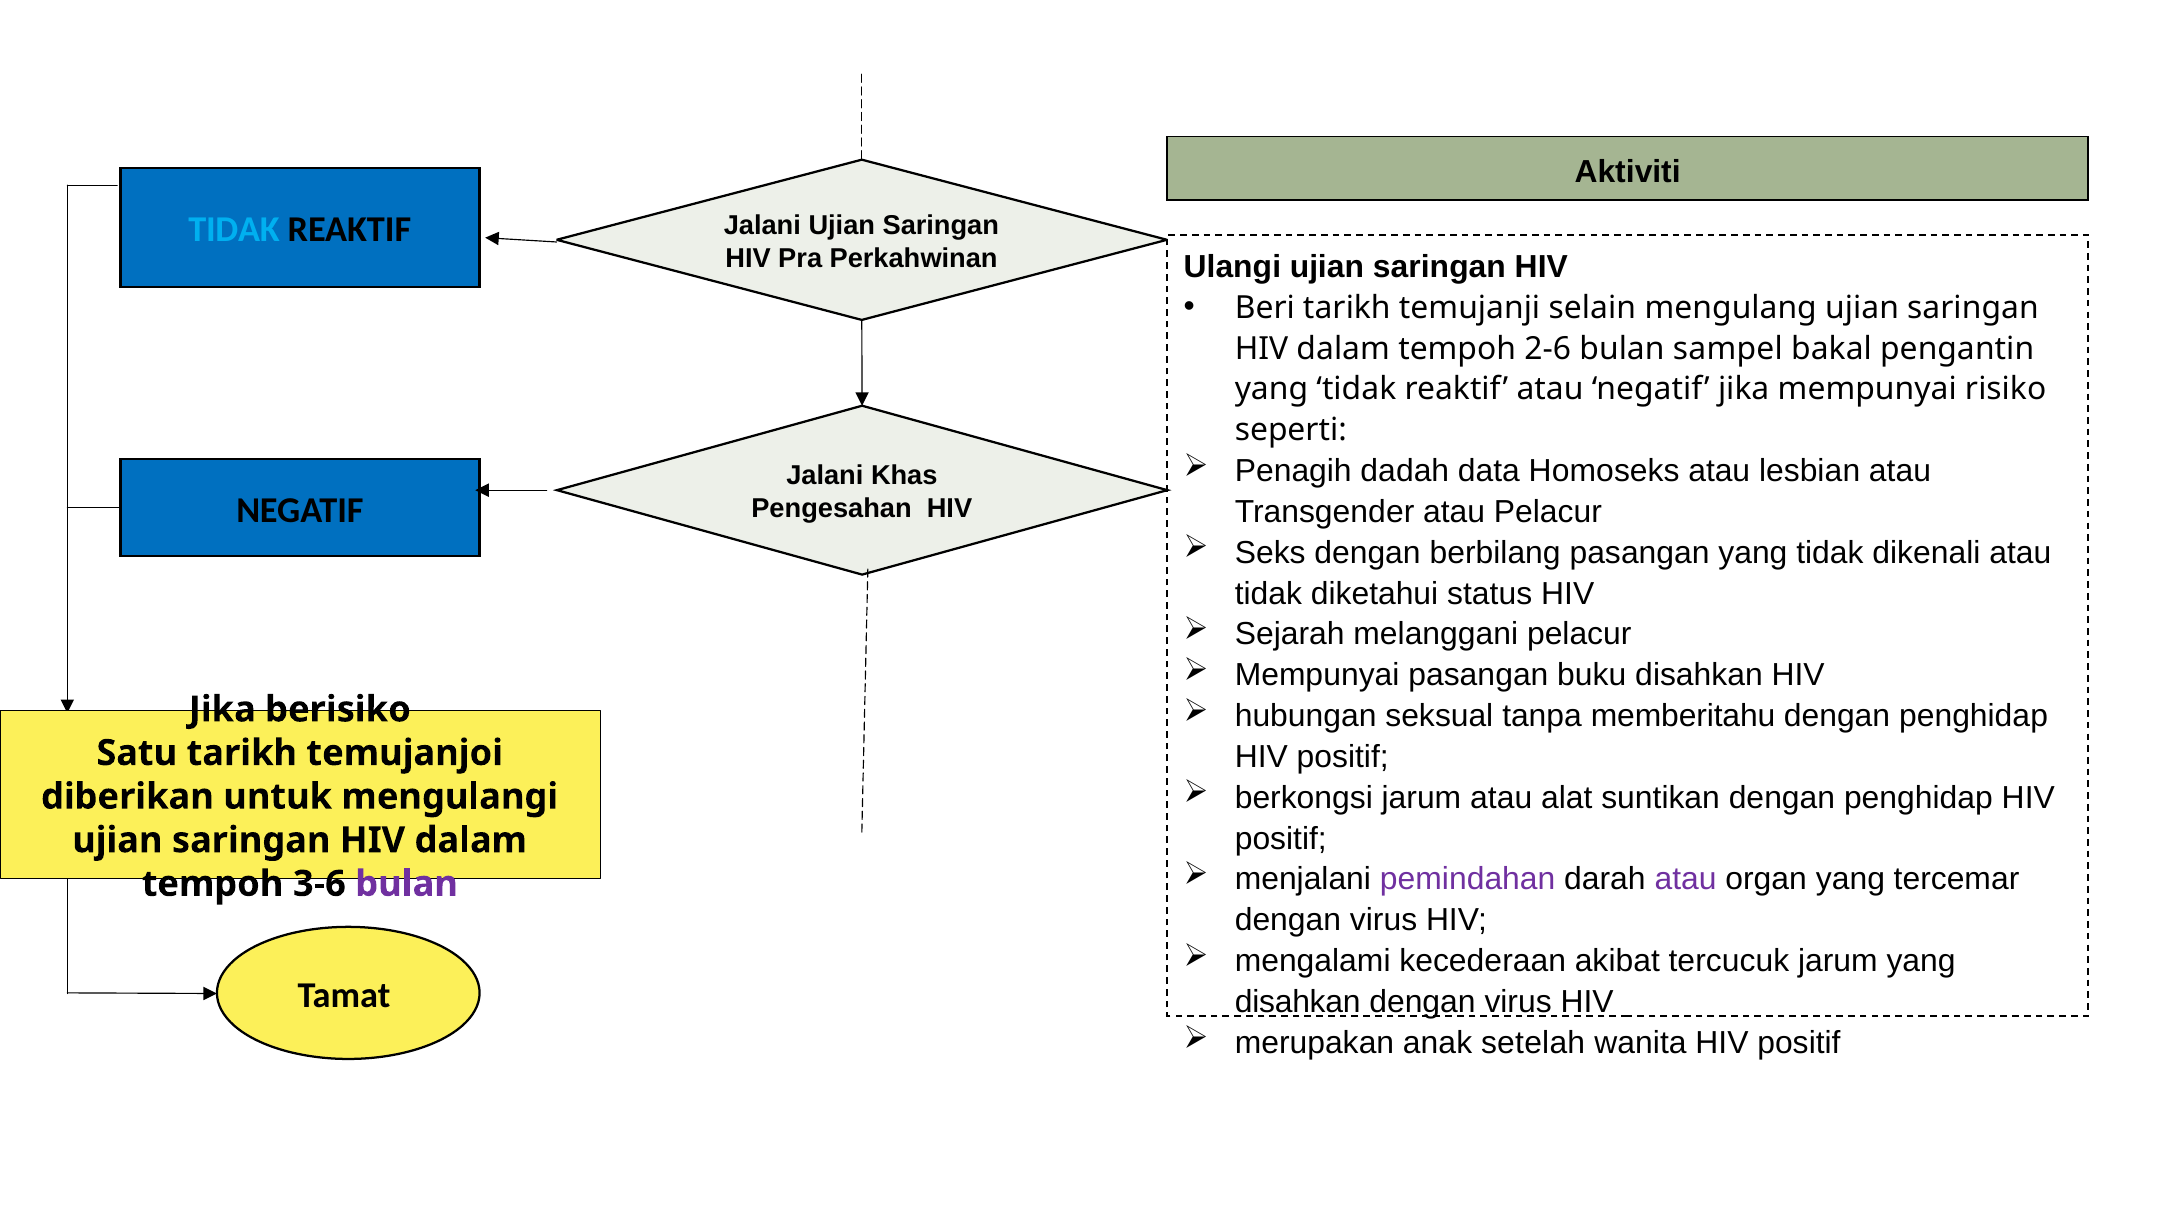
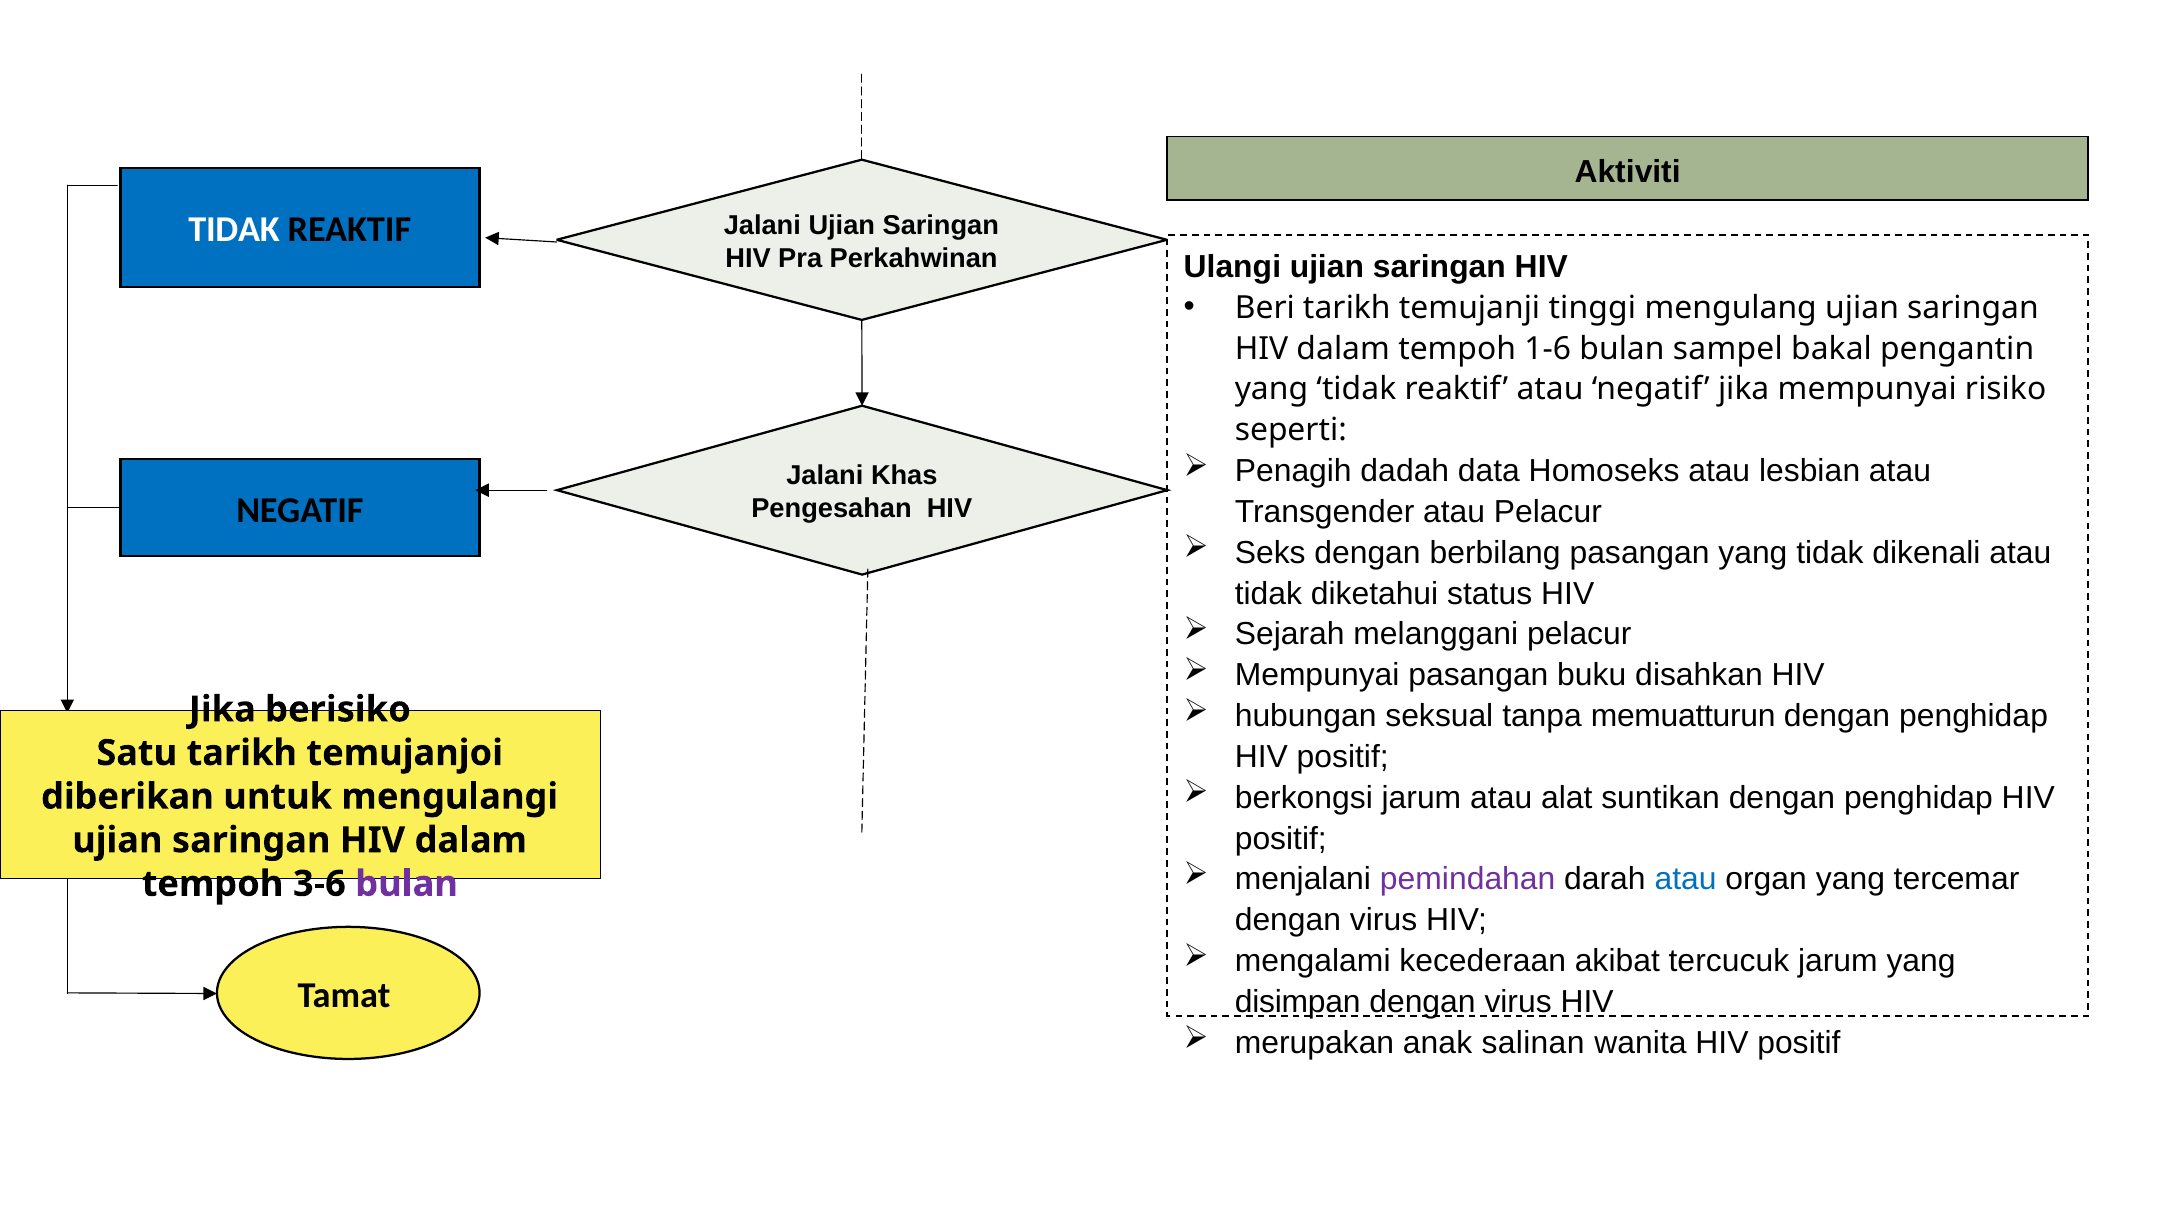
TIDAK colour: light blue -> white (234, 230)
selain: selain -> tinggi (1592, 308)
2-6: 2-6 -> 1-6 (1548, 349)
memberitahu: memberitahu -> memuatturun (1683, 716)
atau colour: purple -> blue (1686, 880)
disahkan: disahkan -> disimpan (1298, 1002)
setelah: setelah -> salinan (1533, 1043)
